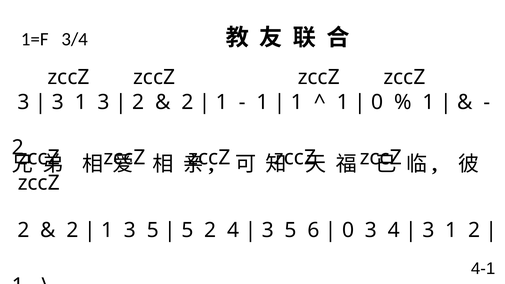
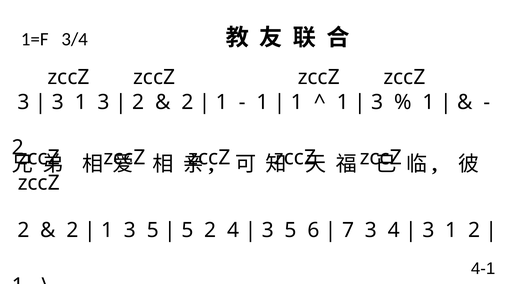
0: 0 -> 3 (377, 102)
0: 0 -> 7 (348, 230)
